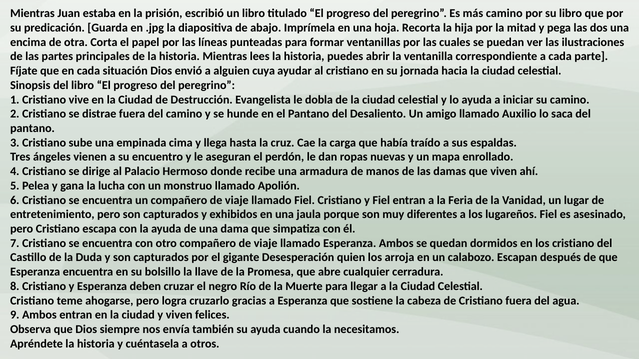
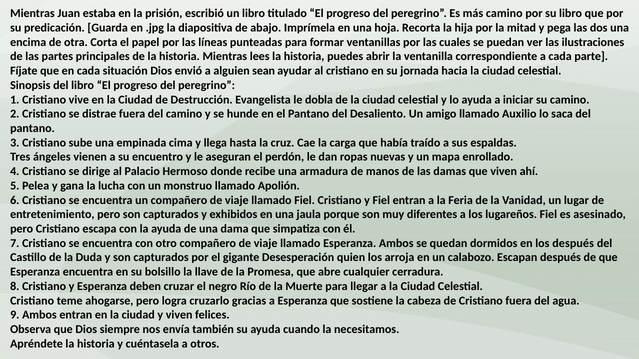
cuya: cuya -> sean (264, 71)
los cristiano: cristiano -> después (573, 243)
